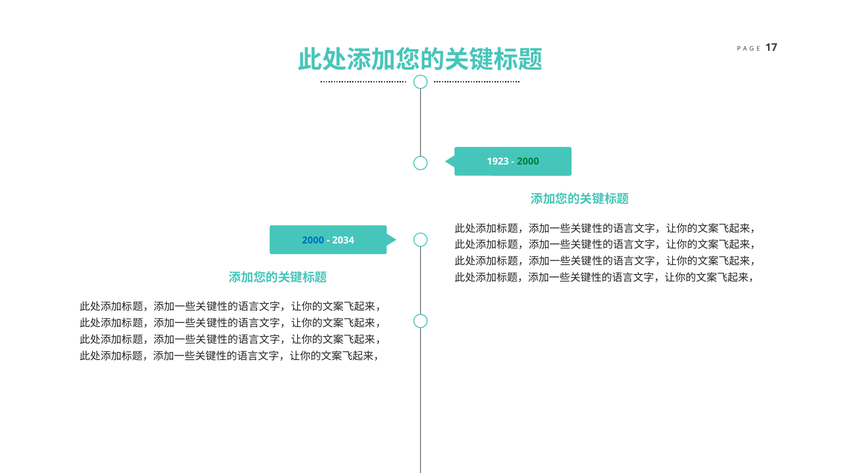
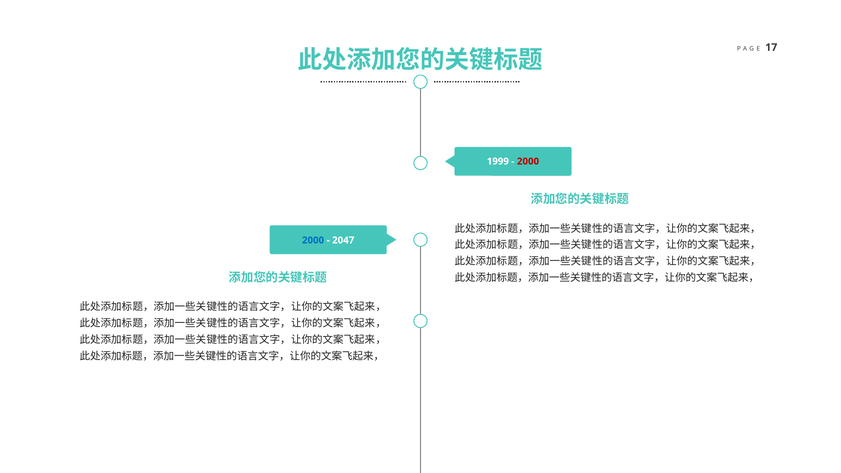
1923: 1923 -> 1999 (498, 161)
2000 colour: green -> red (528, 161)
2034: 2034 -> 2047 (343, 240)
